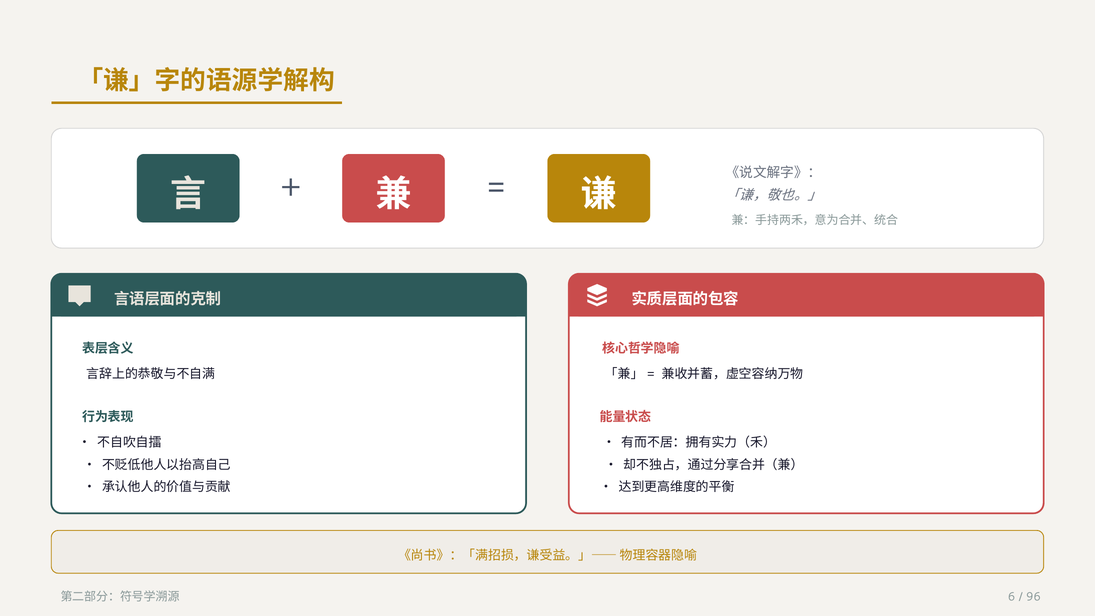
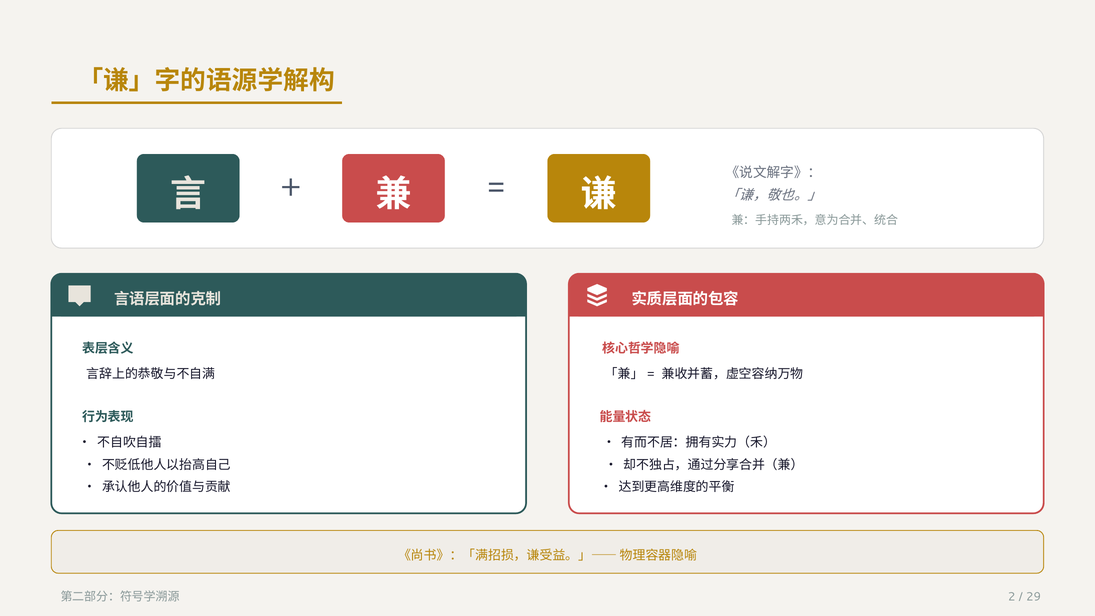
6: 6 -> 2 (1012, 597)
96: 96 -> 29 (1034, 597)
